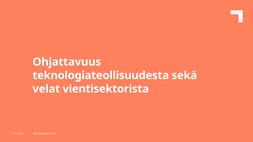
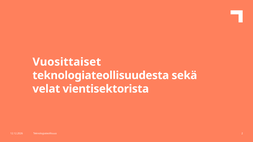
Ohjattavuus: Ohjattavuus -> Vuosittaiset (67, 62)
